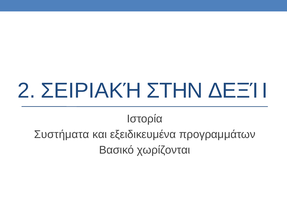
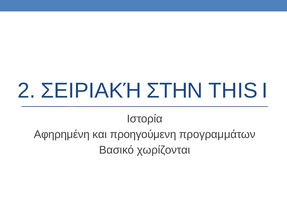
ΔΕΞΊ: ΔΕΞΊ -> THIS (233, 91)
Συστήματα: Συστήματα -> Αφηρημένη (62, 135)
εξειδικευμένα: εξειδικευμένα -> προηγούμενη (143, 135)
